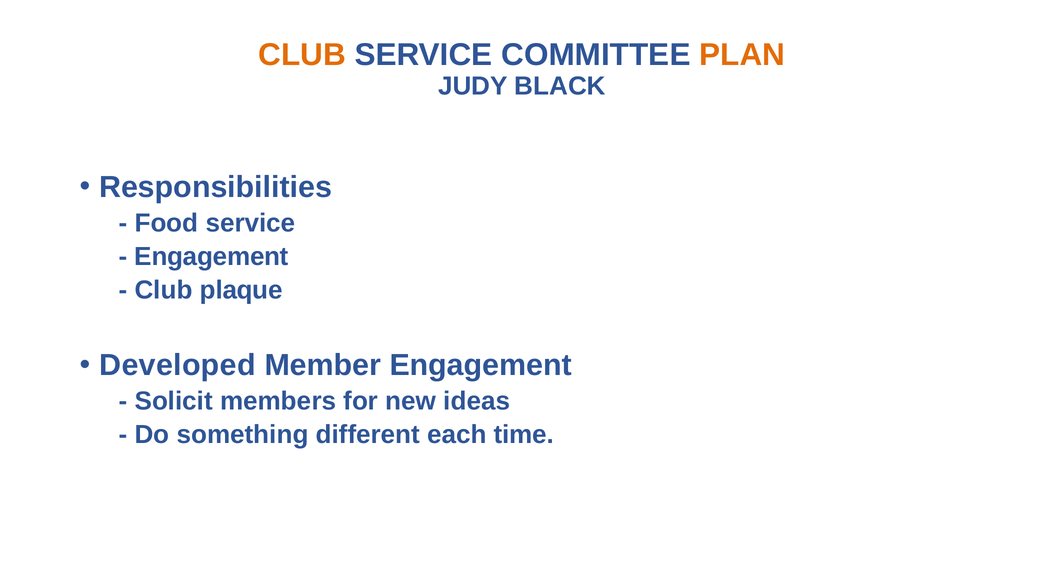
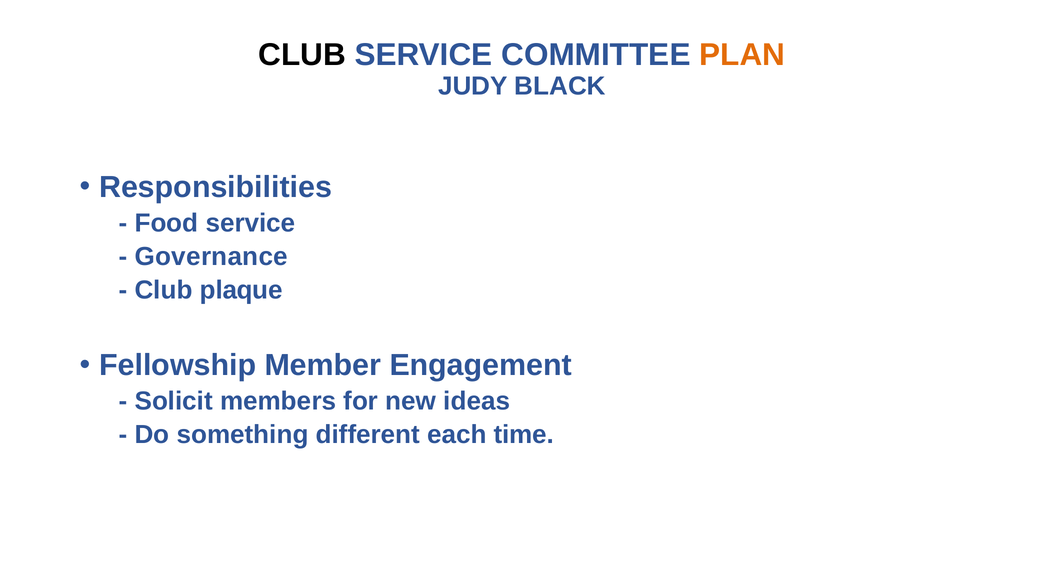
CLUB colour: orange -> black (302, 55)
Engagement: Engagement -> Governance (211, 257)
Developed: Developed -> Fellowship (178, 365)
